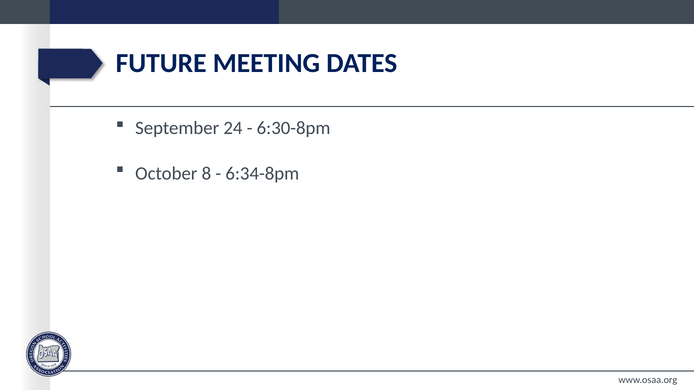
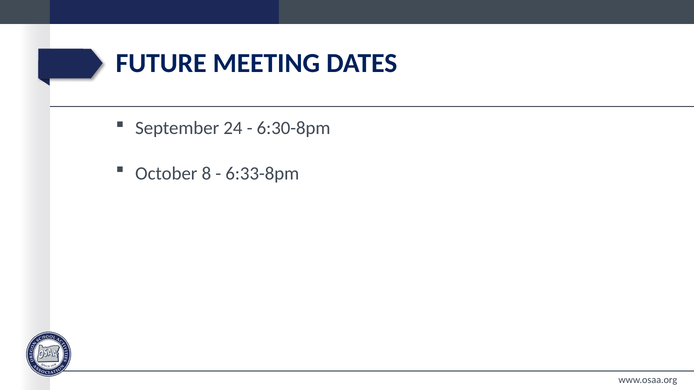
6:34-8pm: 6:34-8pm -> 6:33-8pm (262, 173)
